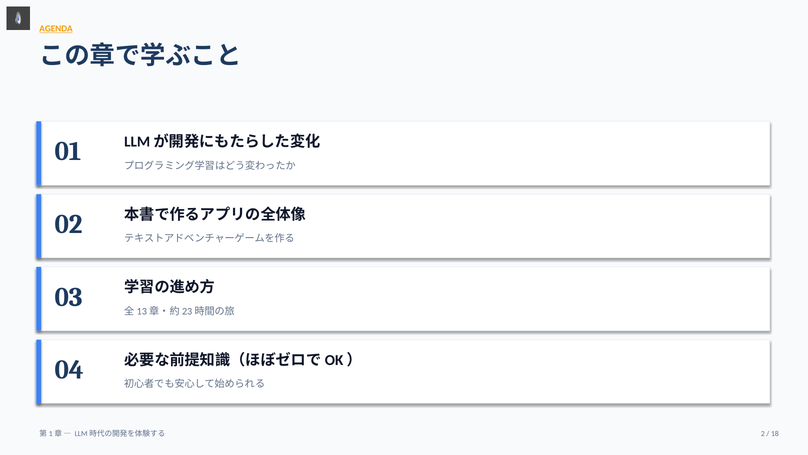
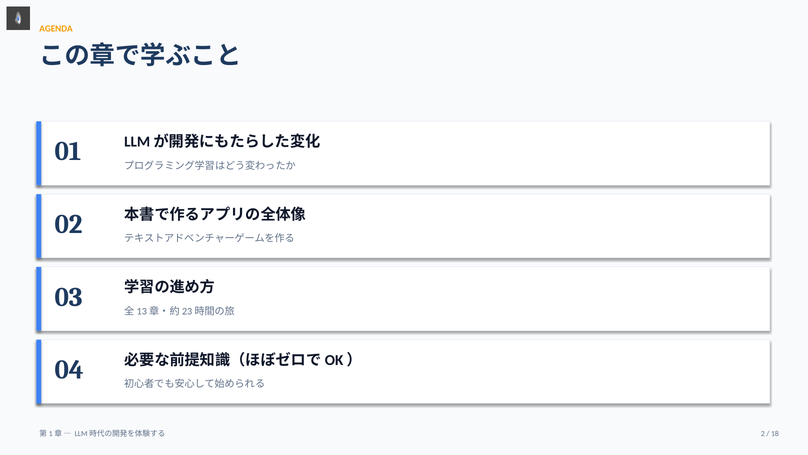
AGENDA underline: present -> none (56, 29)
